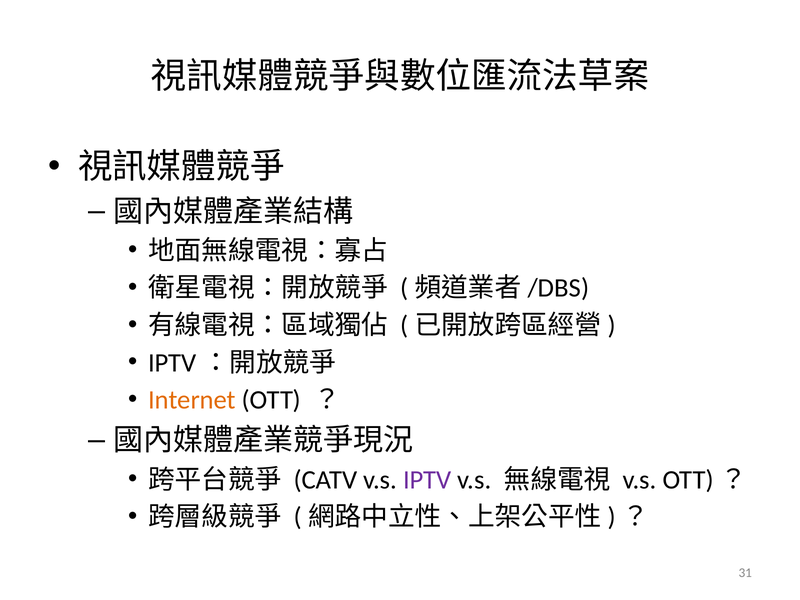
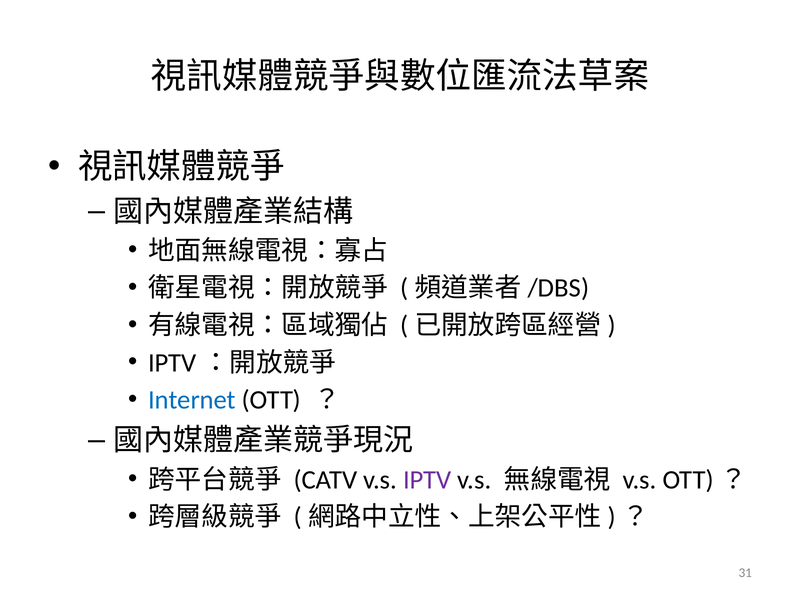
Internet colour: orange -> blue (192, 400)
